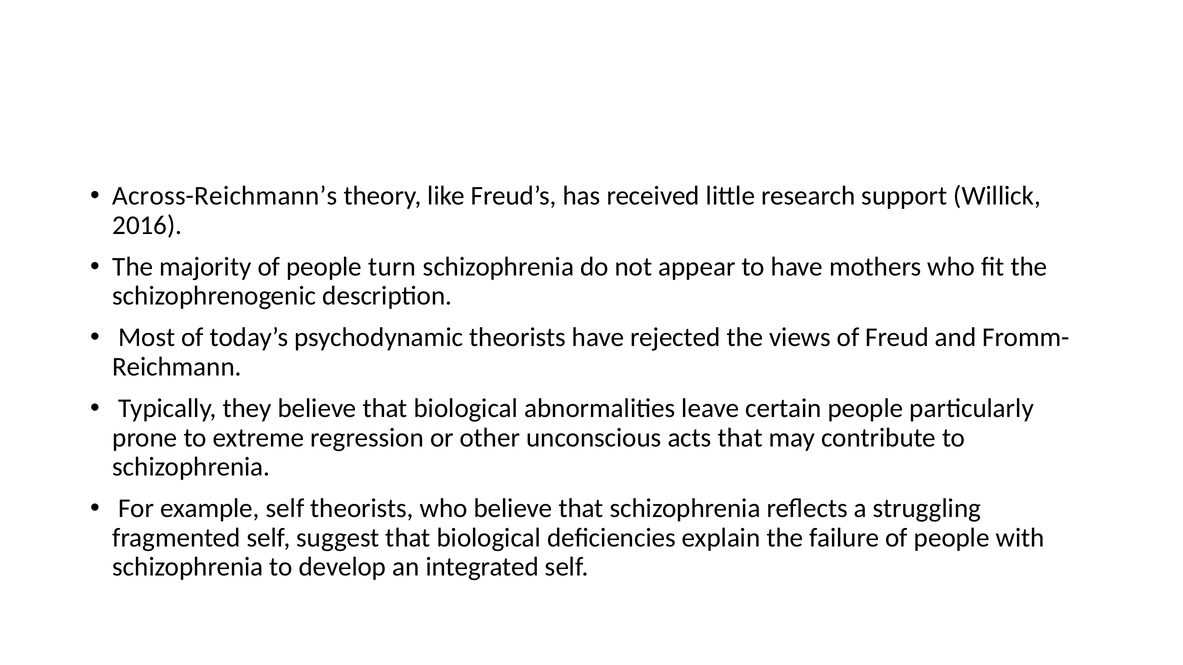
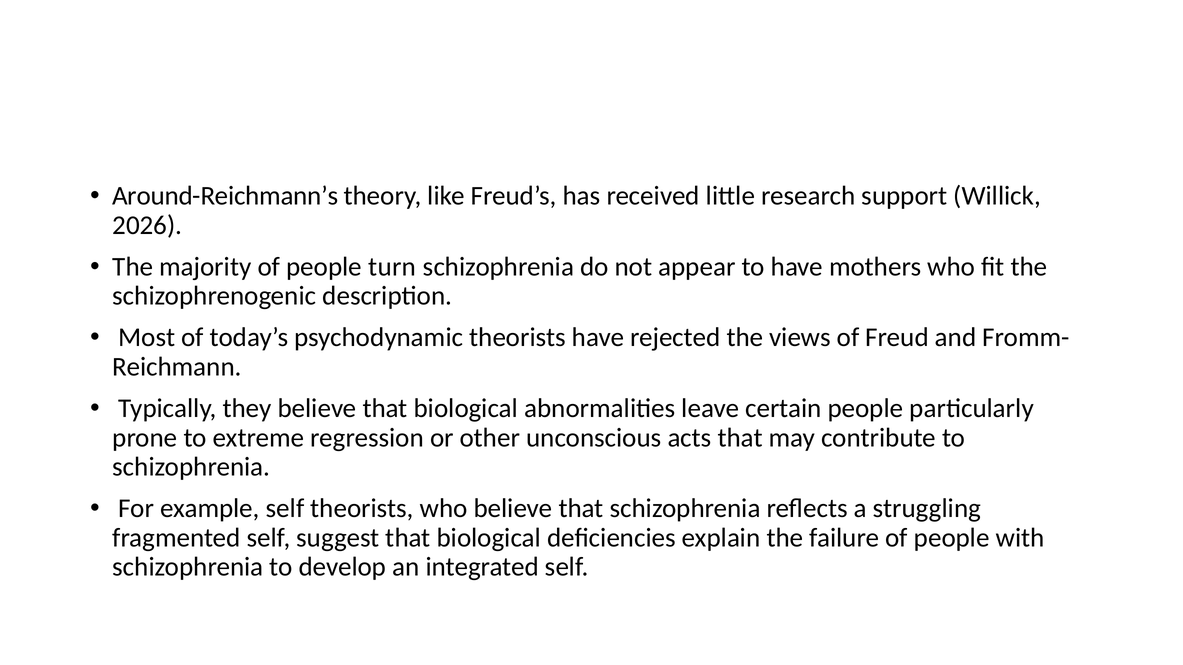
Across-Reichmann’s: Across-Reichmann’s -> Around-Reichmann’s (225, 196)
2016: 2016 -> 2026 (147, 225)
